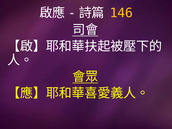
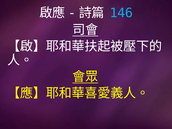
146 colour: yellow -> light blue (121, 13)
